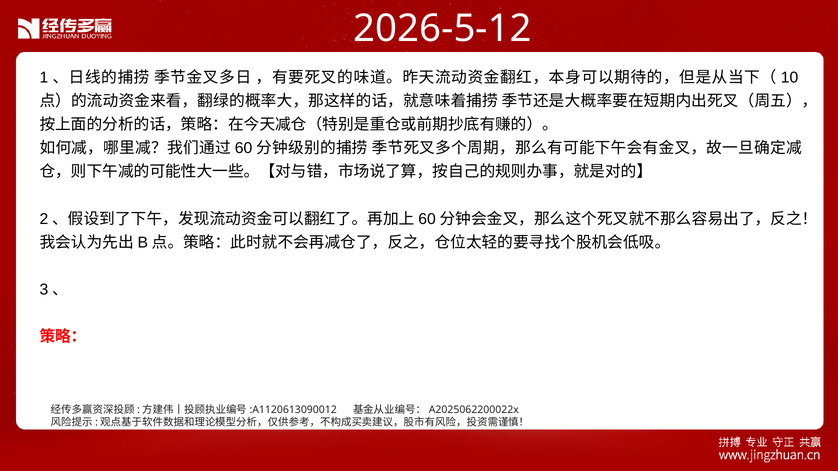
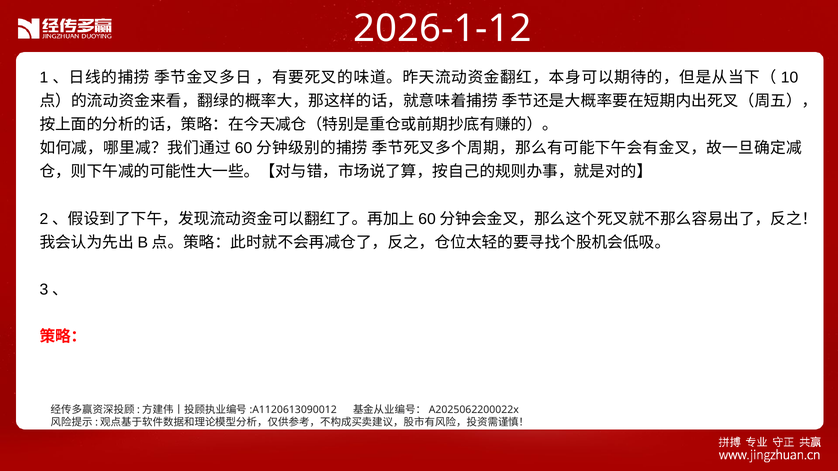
2026-5-12: 2026-5-12 -> 2026-1-12 (443, 29)
